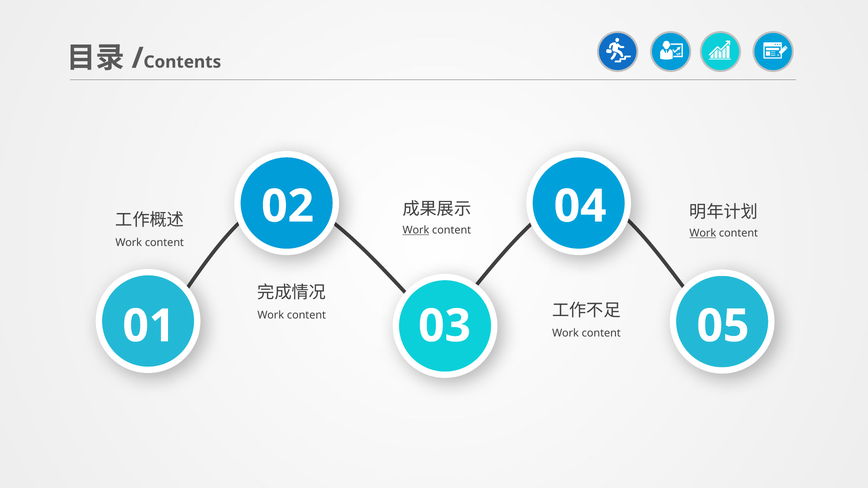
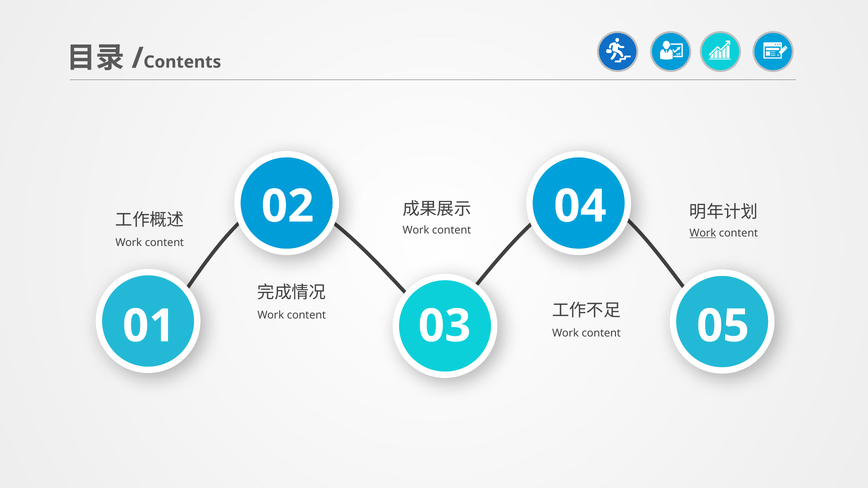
Work underline: present -> none (416, 230)
